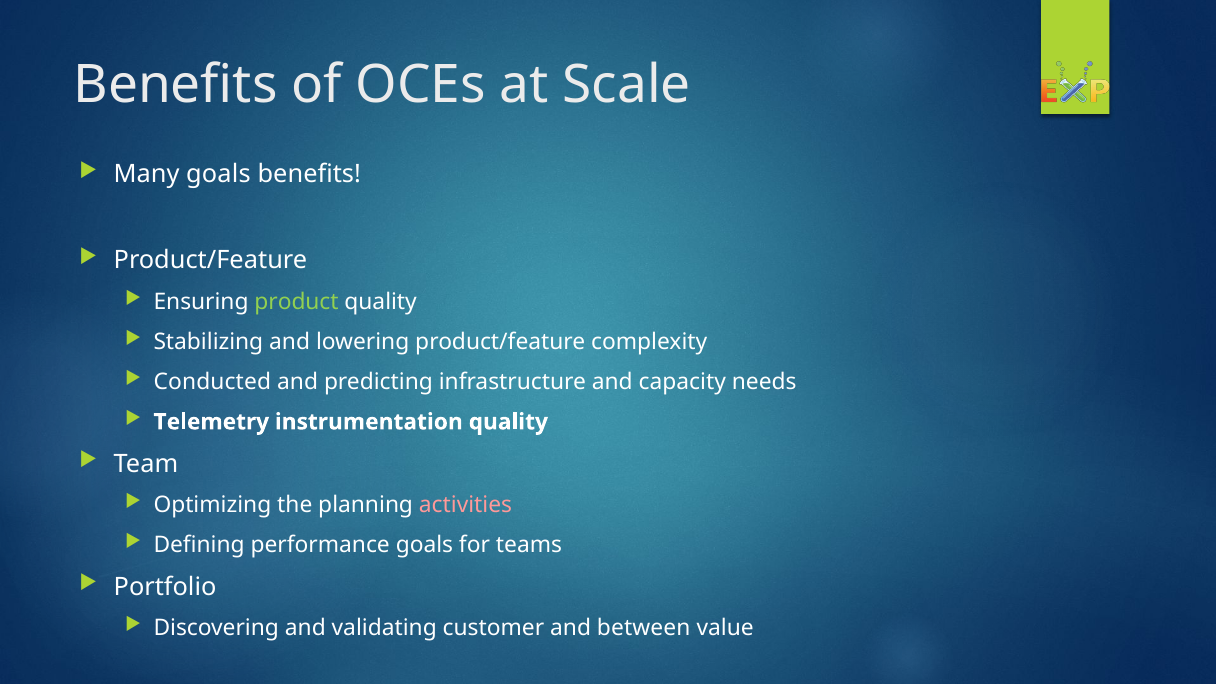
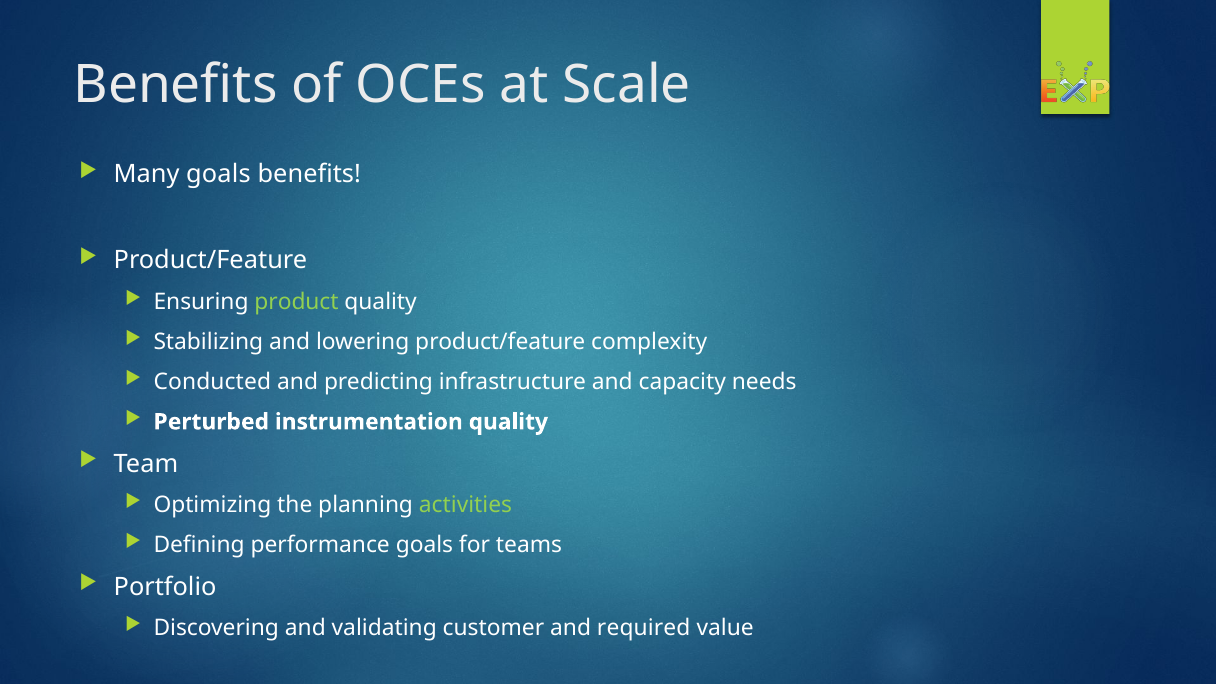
Telemetry: Telemetry -> Perturbed (211, 422)
activities colour: pink -> light green (466, 505)
between: between -> required (644, 628)
